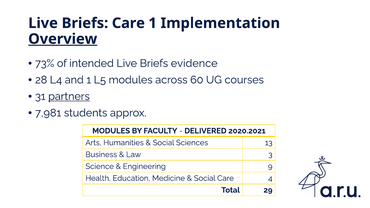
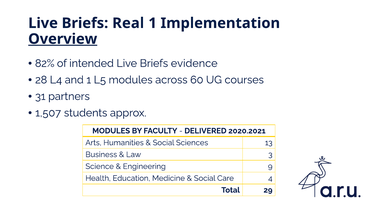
Briefs Care: Care -> Real (128, 23)
73%: 73% -> 82% (45, 63)
partners underline: present -> none (69, 96)
7,981: 7,981 -> 1,507 (48, 113)
